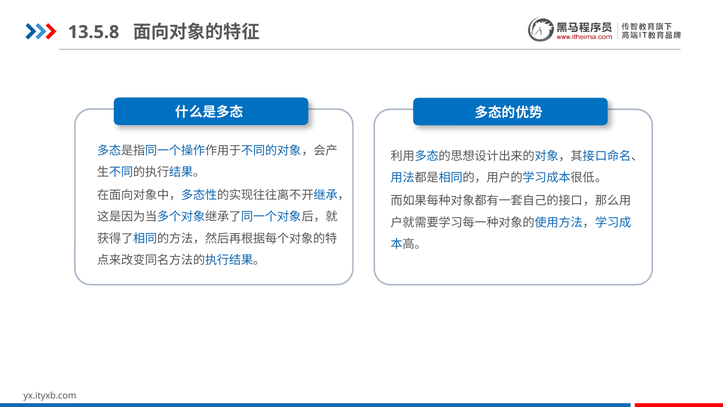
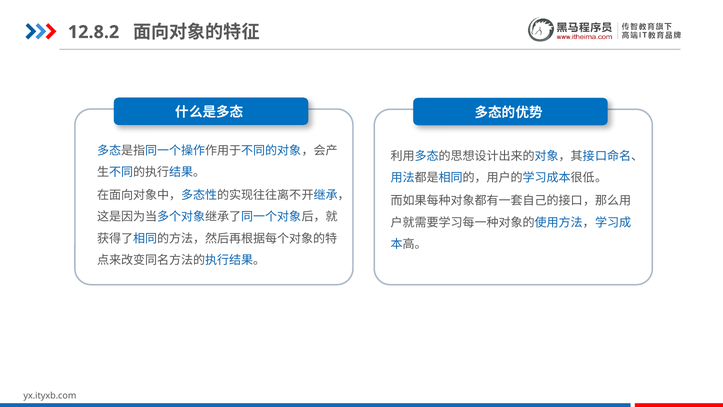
13.5.8: 13.5.8 -> 12.8.2 (94, 32)
